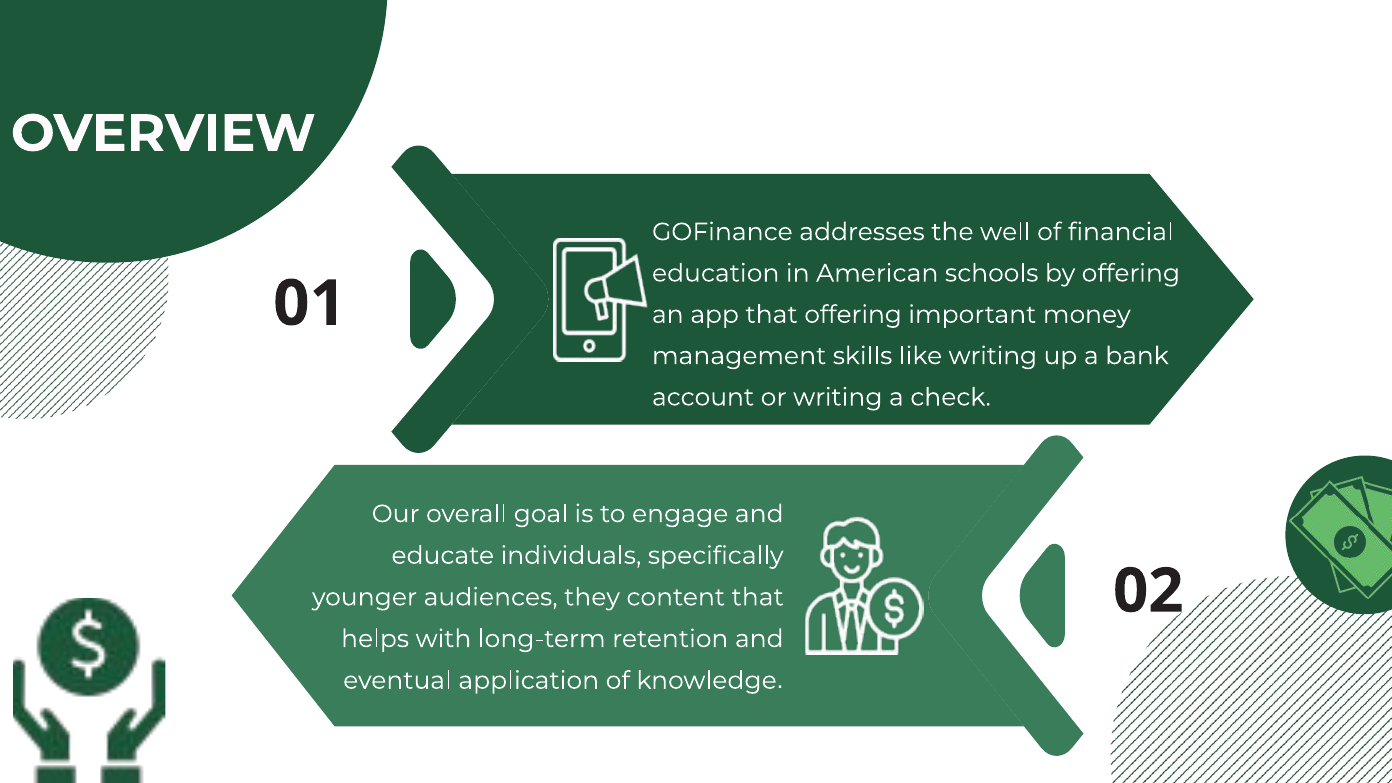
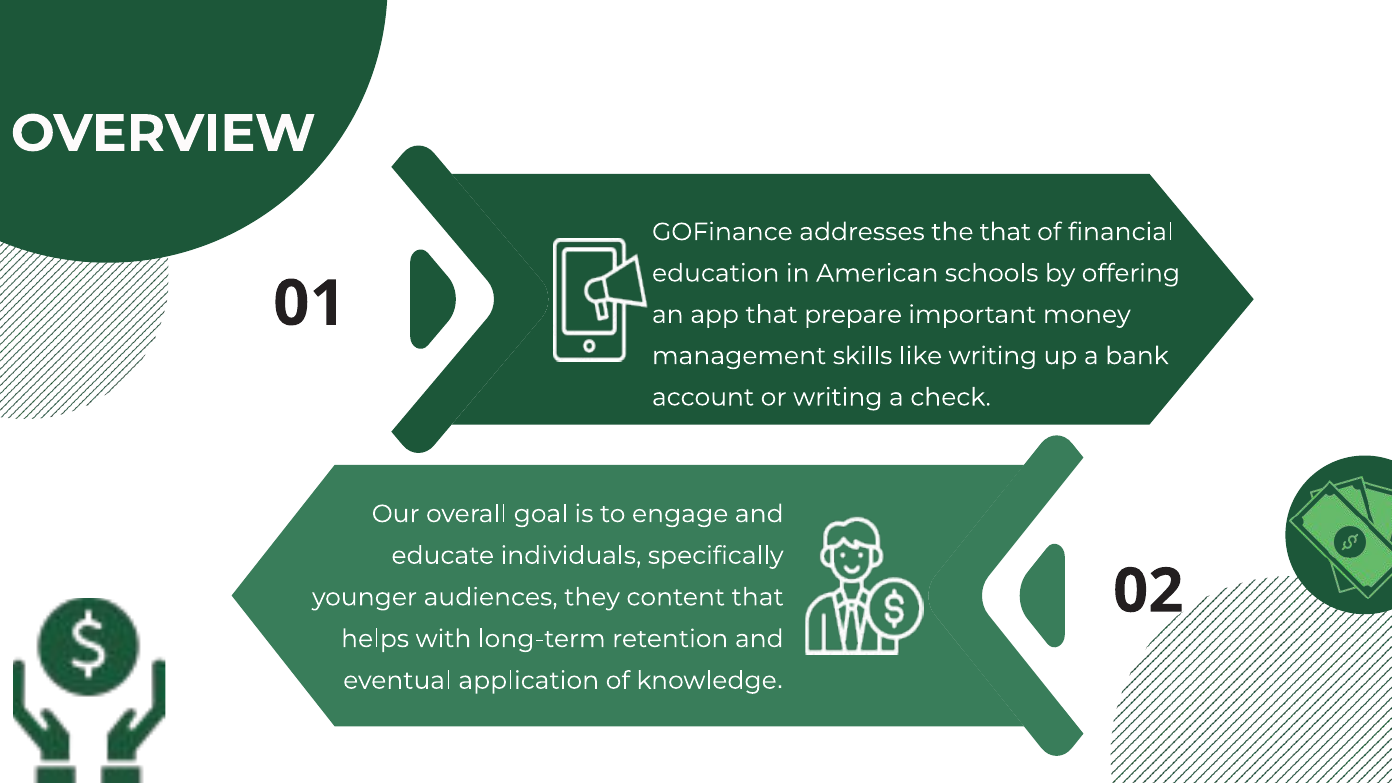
the well: well -> that (1005, 232)
that offering: offering -> prepare (853, 315)
